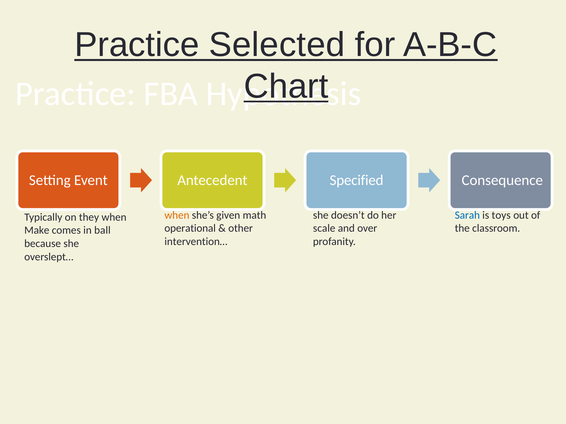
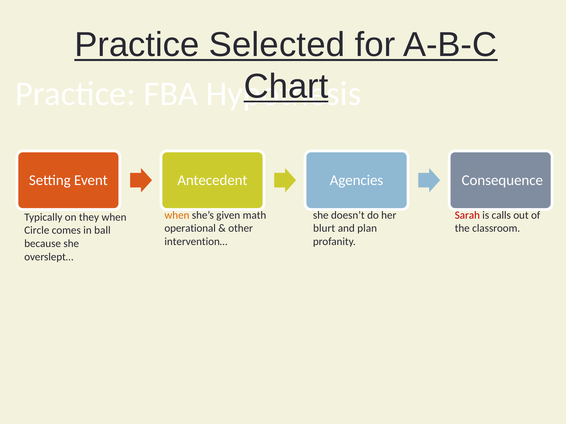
Specified: Specified -> Agencies (357, 180)
Sarah colour: blue -> red (467, 215)
toys: toys -> calls (501, 215)
scale: scale -> blurt (324, 229)
over: over -> plan (367, 229)
Make: Make -> Circle (37, 231)
